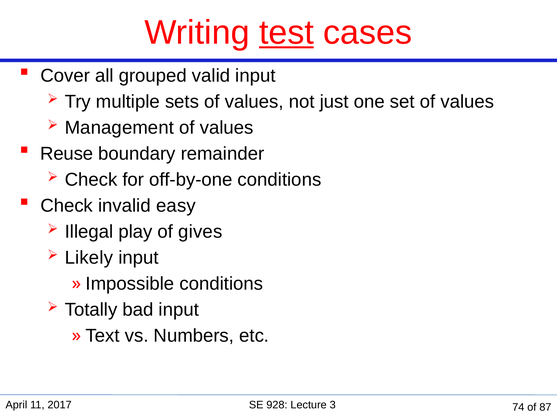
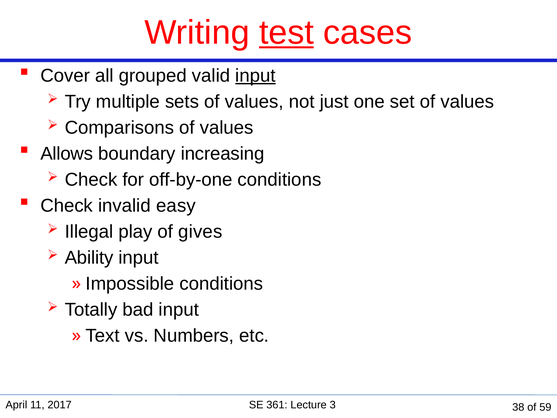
input underline: none -> present (255, 76)
Management: Management -> Comparisons (119, 128)
Reuse: Reuse -> Allows (67, 154)
remainder: remainder -> increasing (223, 154)
Likely: Likely -> Ability (89, 257)
928: 928 -> 361 (277, 405)
74: 74 -> 38 (518, 407)
87: 87 -> 59 (545, 407)
